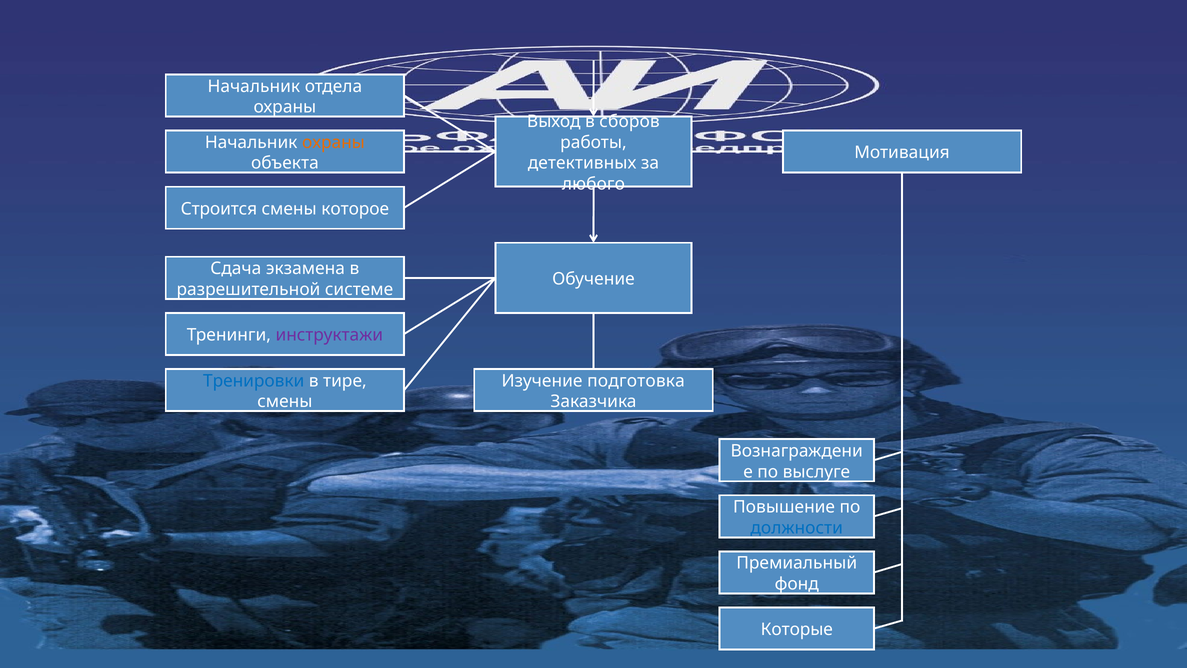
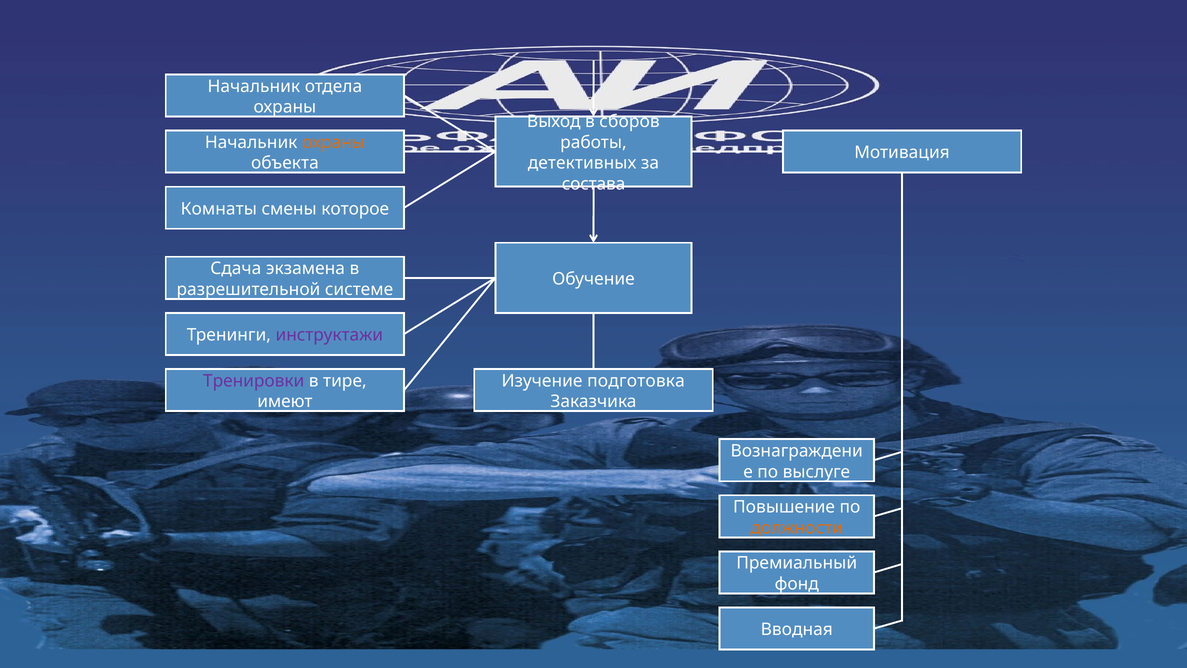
любого: любого -> состава (594, 184)
Строится: Строится -> Комнаты (219, 209)
Тренировки colour: blue -> purple (254, 381)
смены: смены -> имеют (285, 402)
должности colour: blue -> orange (797, 528)
Которые: Которые -> Вводная (797, 630)
